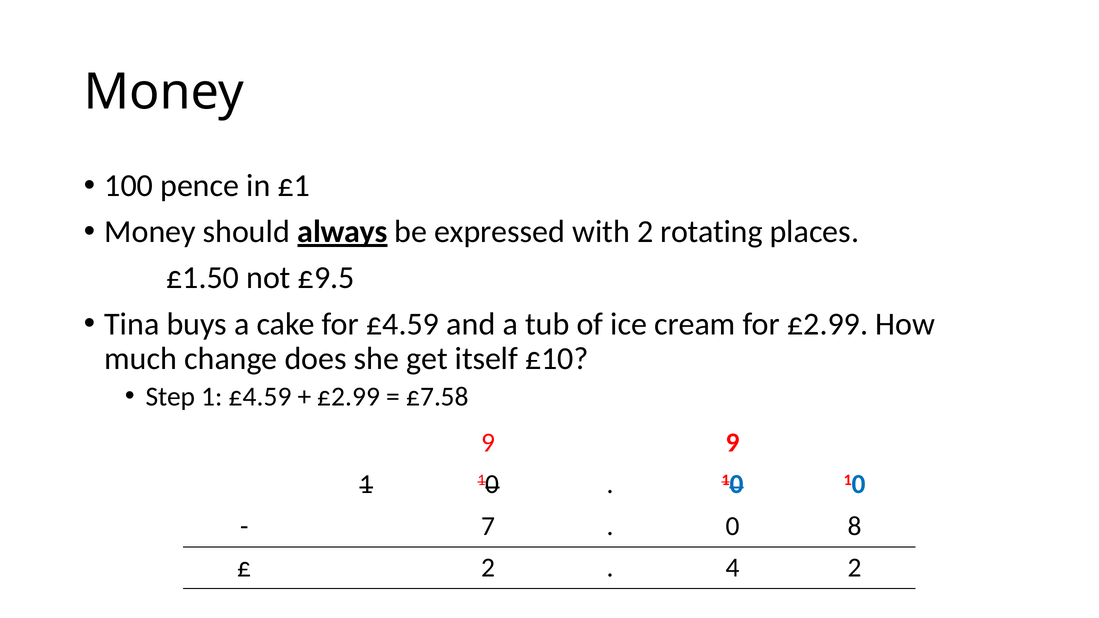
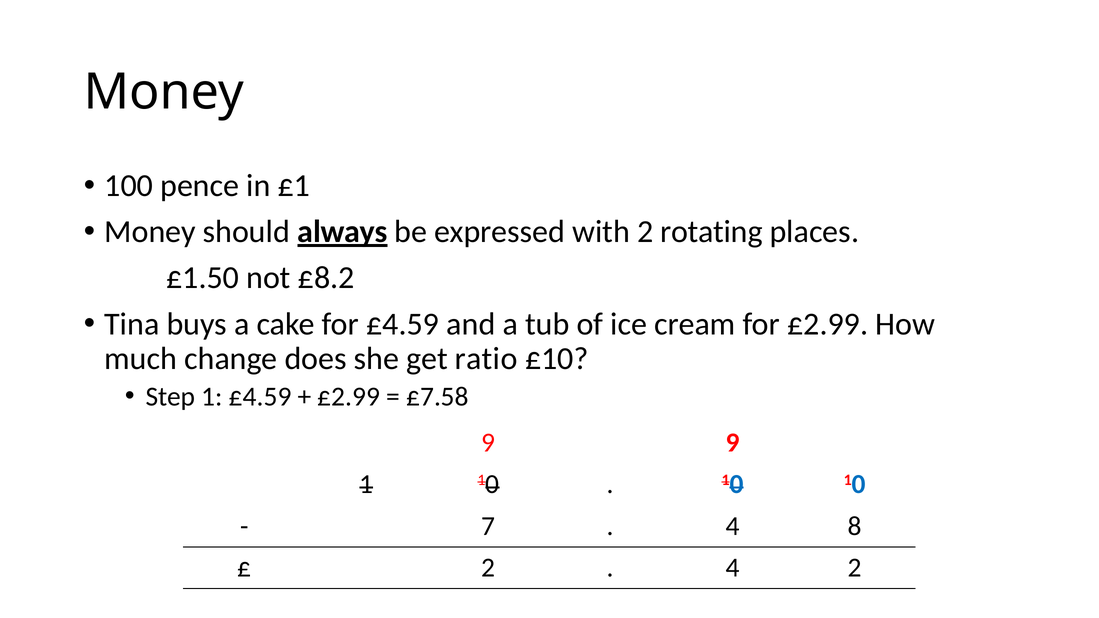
£9.5: £9.5 -> £8.2 (326, 278)
itself: itself -> ratio (486, 359)
0: 0 -> 4 (733, 526)
